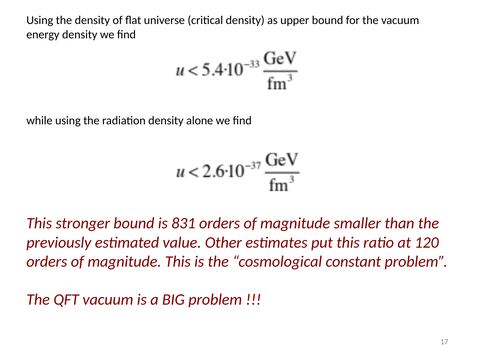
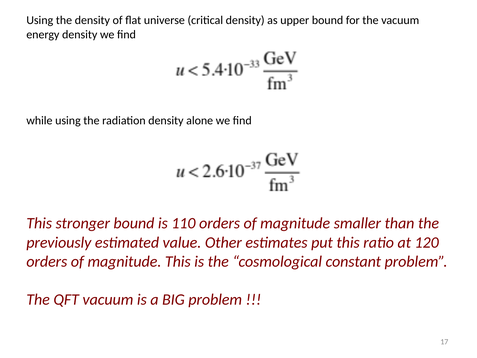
831: 831 -> 110 (183, 223)
